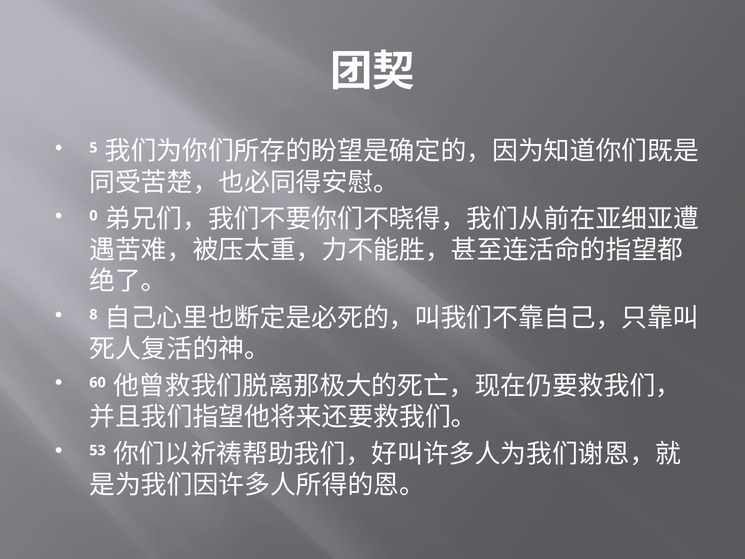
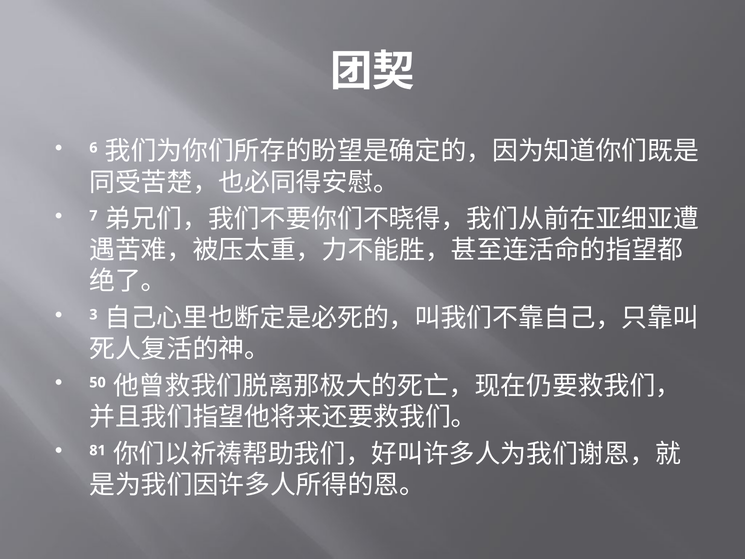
5: 5 -> 6 (93, 148)
0: 0 -> 7 (93, 216)
8: 8 -> 3 (93, 315)
60: 60 -> 50 (98, 382)
53: 53 -> 81 (98, 450)
